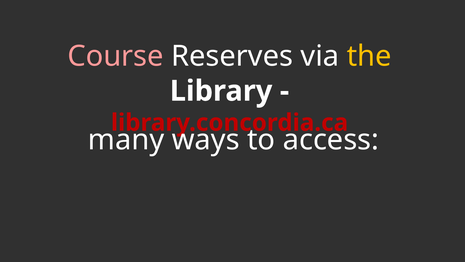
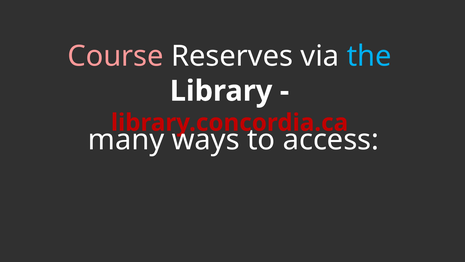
the colour: yellow -> light blue (369, 56)
